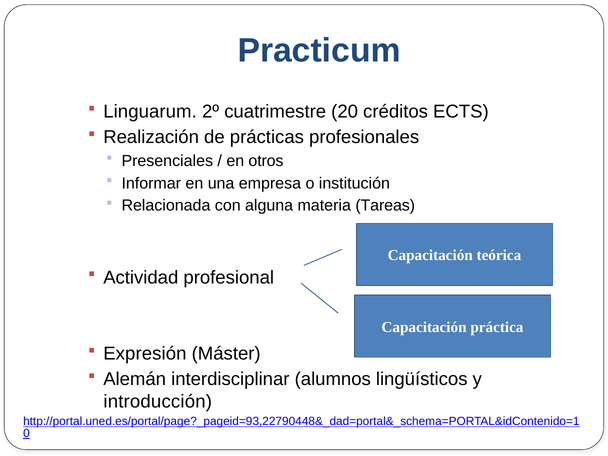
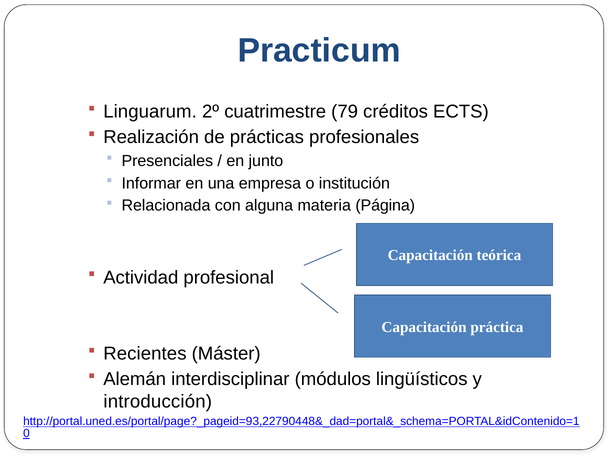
20: 20 -> 79 (345, 112)
otros: otros -> junto (266, 161)
Tareas: Tareas -> Página (385, 206)
Expresión: Expresión -> Recientes (145, 354)
alumnos: alumnos -> módulos (333, 379)
